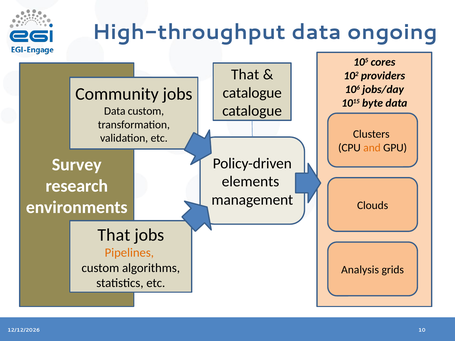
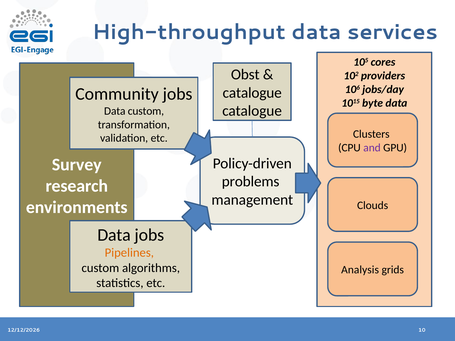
ongoing: ongoing -> services (393, 32)
That: That -> Obst (245, 75)
and colour: orange -> purple (372, 148)
elements: elements -> problems (251, 182)
That: That -> Data (114, 235)
